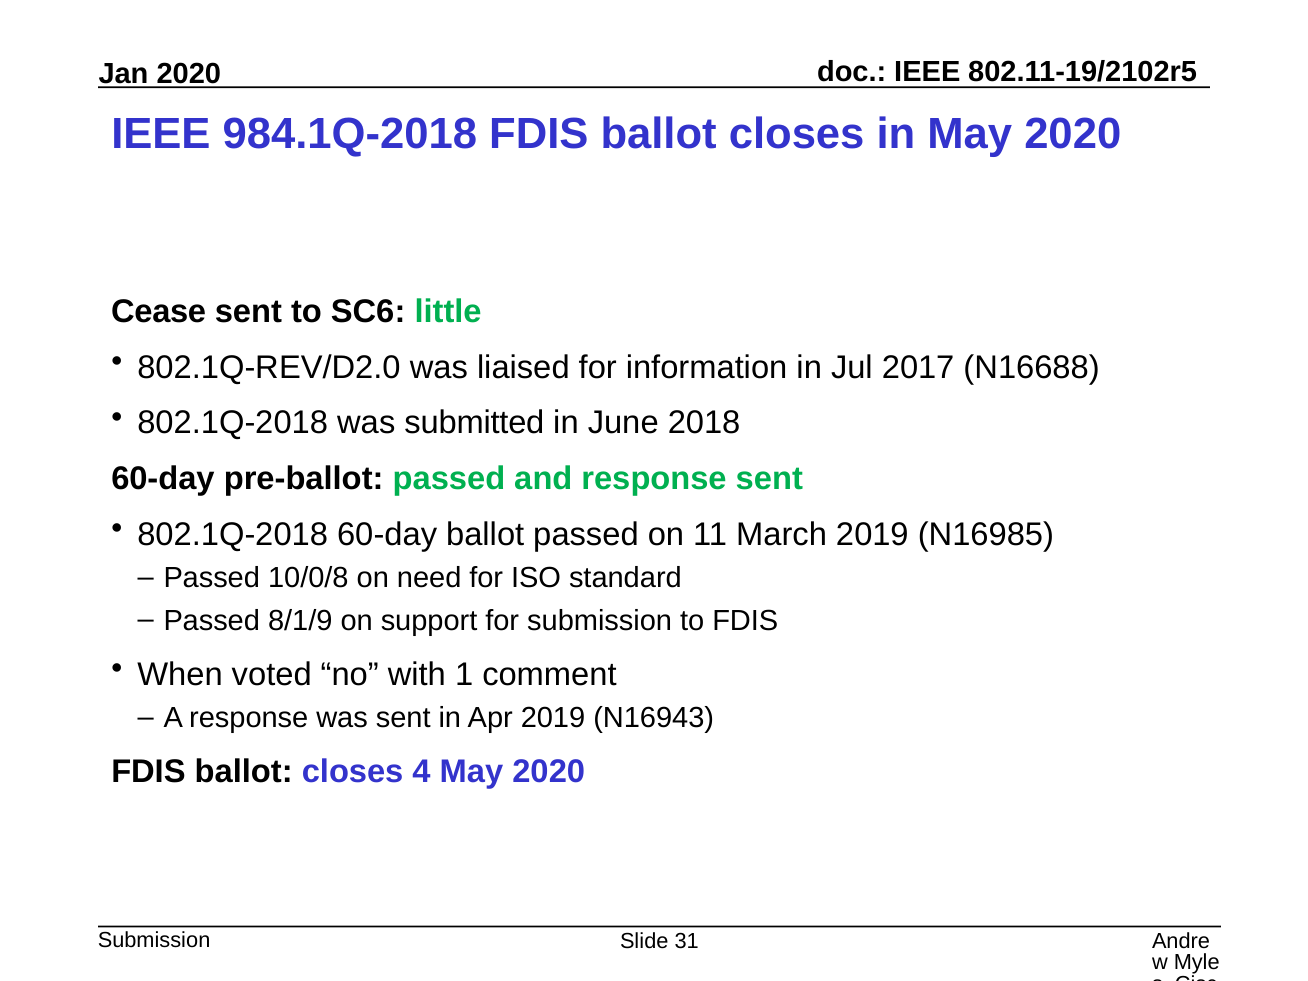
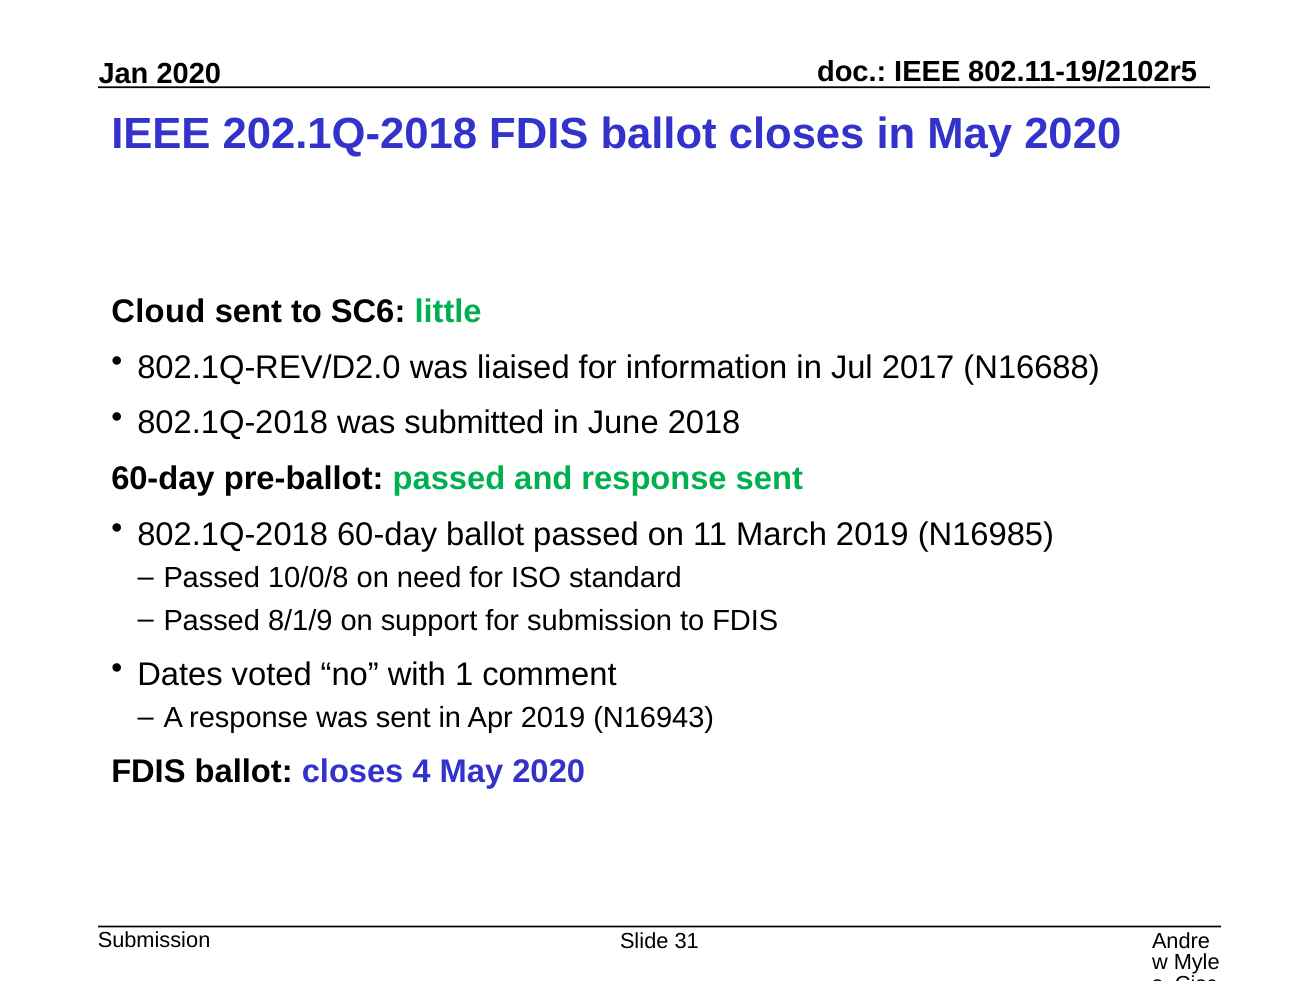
984.1Q-2018: 984.1Q-2018 -> 202.1Q-2018 (350, 134)
Cease: Cease -> Cloud (158, 312)
When: When -> Dates (180, 674)
